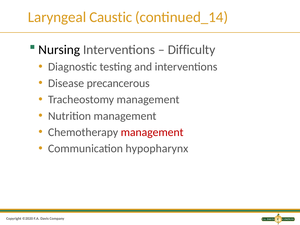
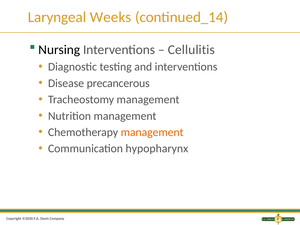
Caustic: Caustic -> Weeks (111, 17)
Difficulty: Difficulty -> Cellulitis (191, 50)
management colour: red -> orange (152, 132)
